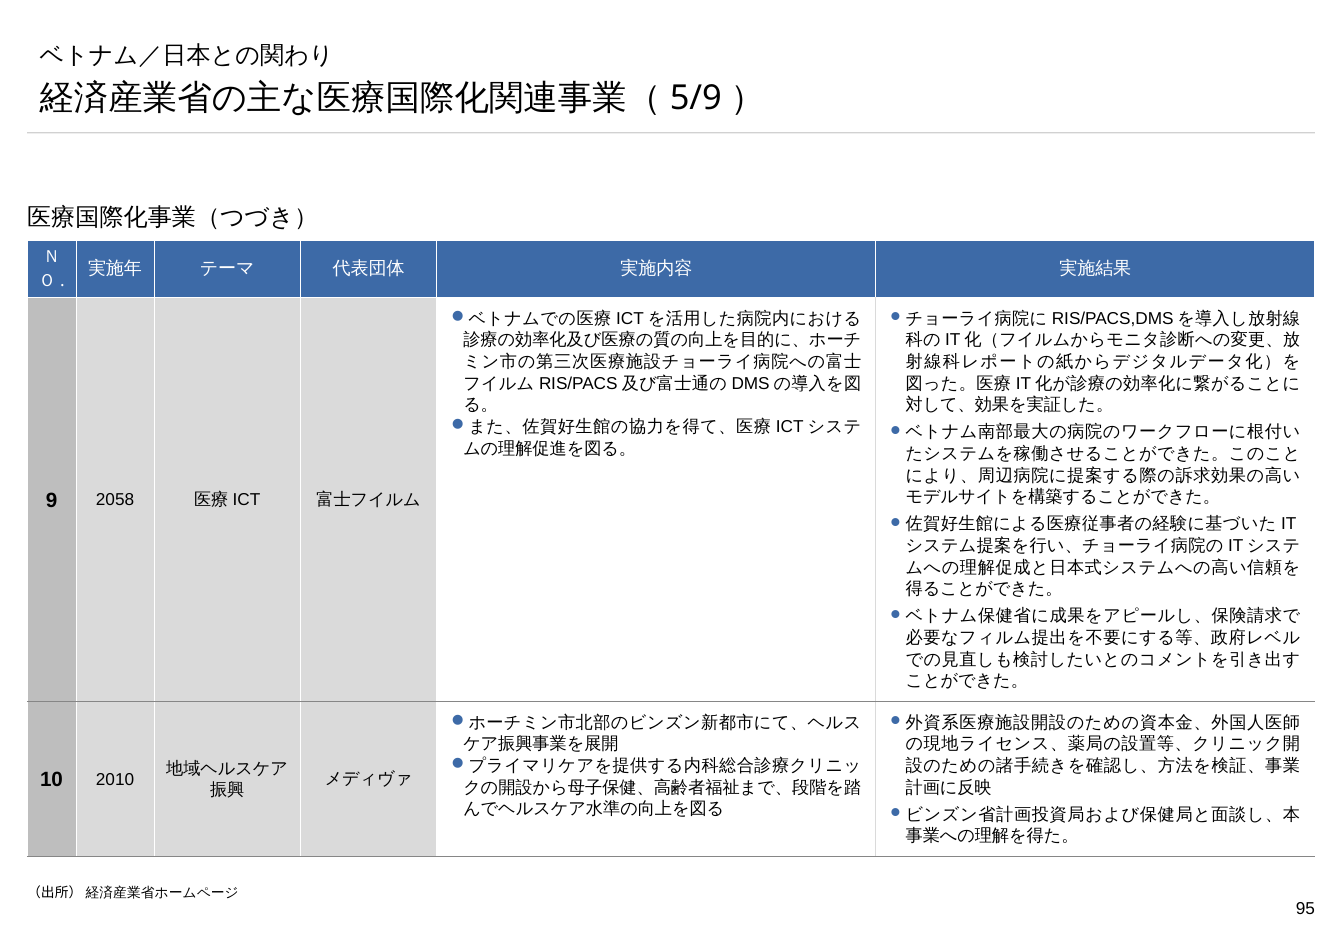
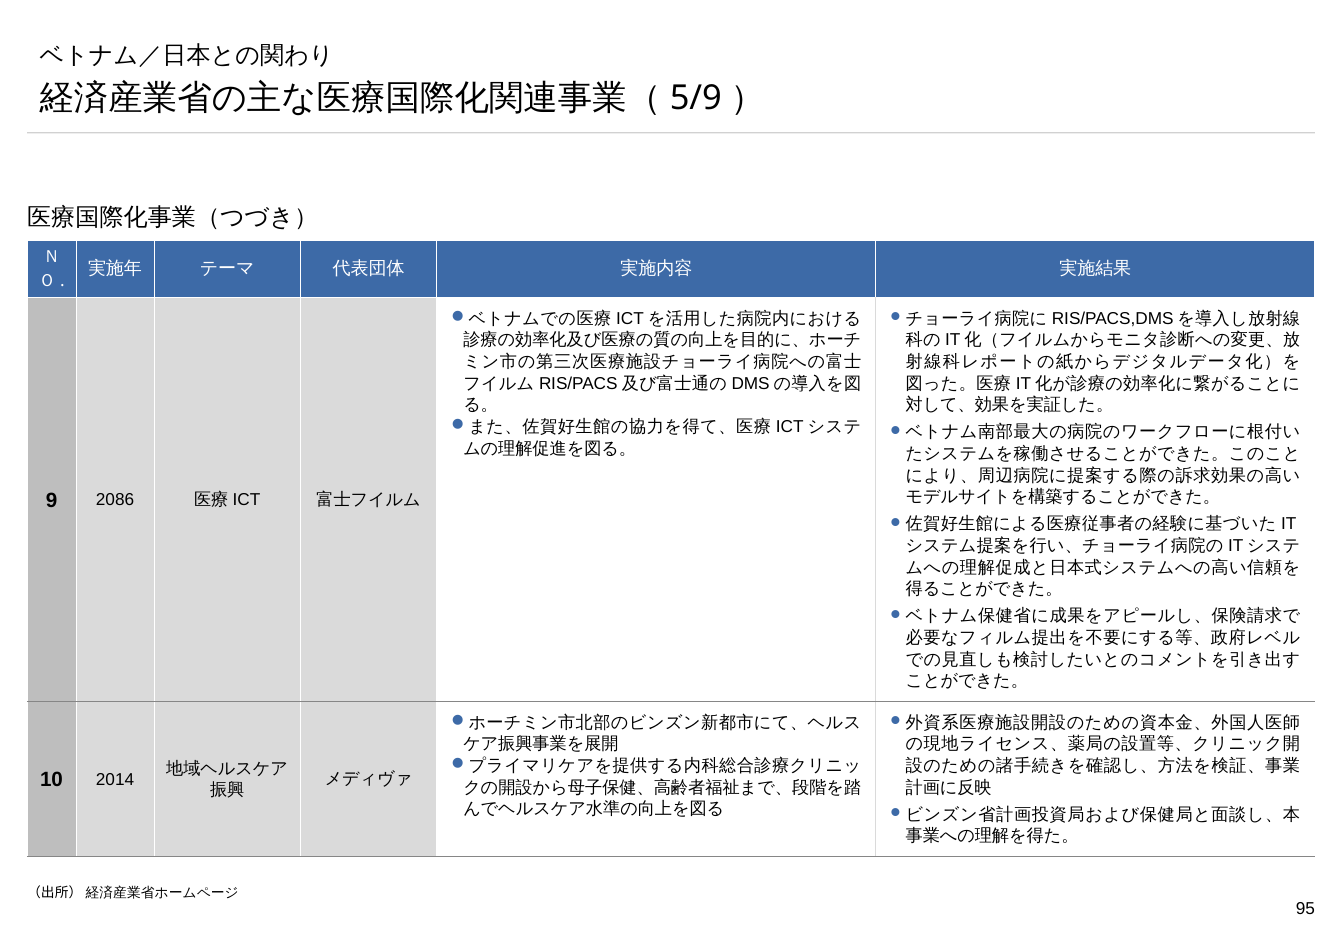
2058: 2058 -> 2086 (115, 500)
2010: 2010 -> 2014 (115, 780)
